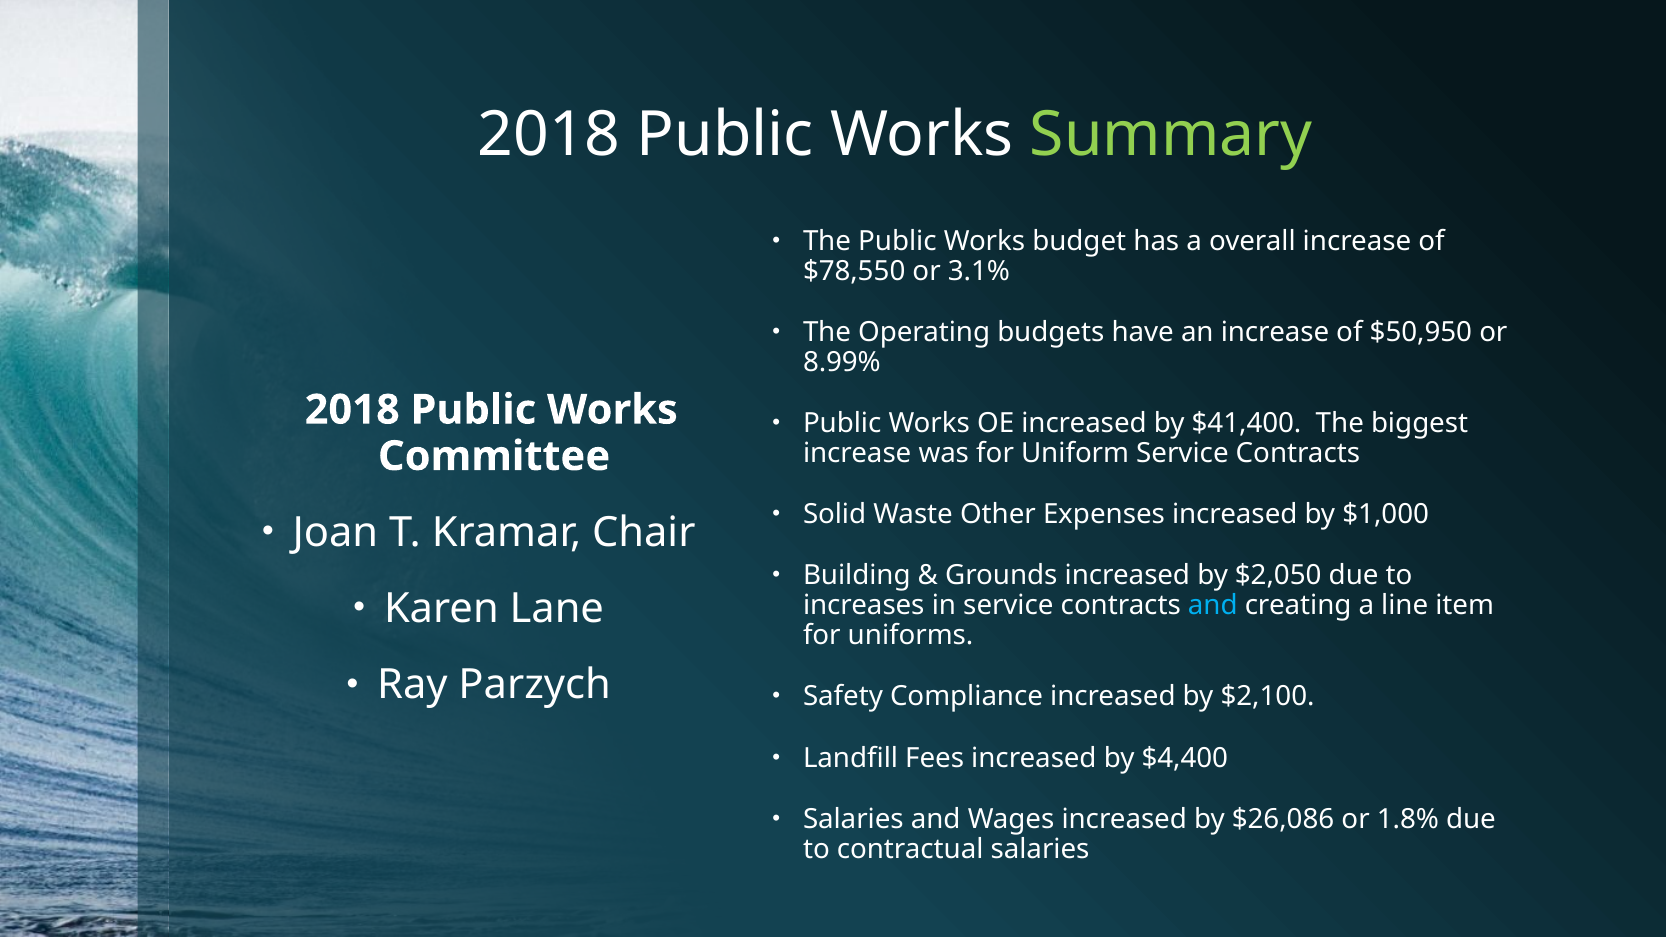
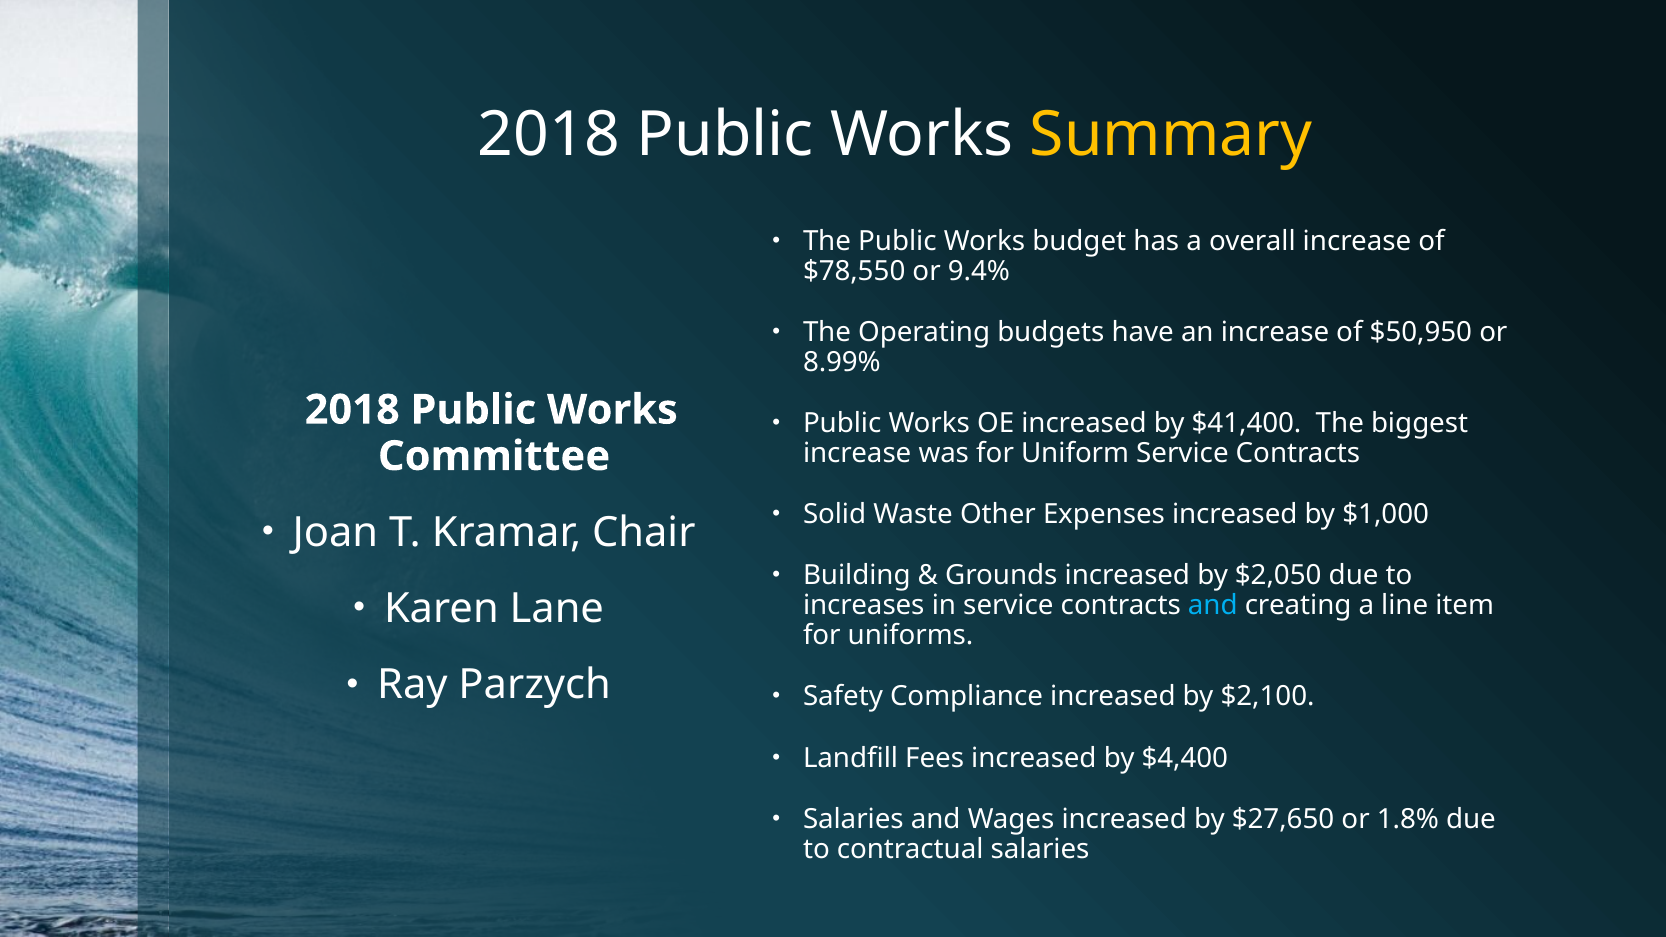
Summary colour: light green -> yellow (1171, 135)
3.1%: 3.1% -> 9.4% (979, 271)
$26,086: $26,086 -> $27,650 (1283, 819)
